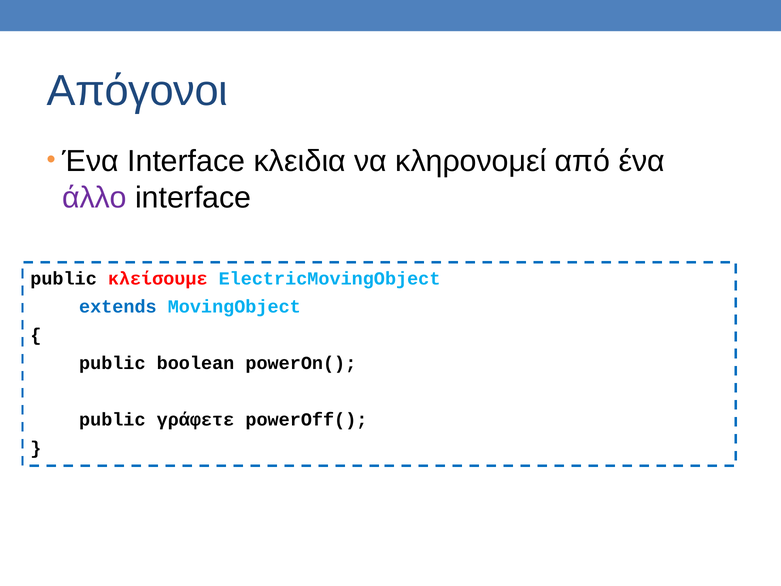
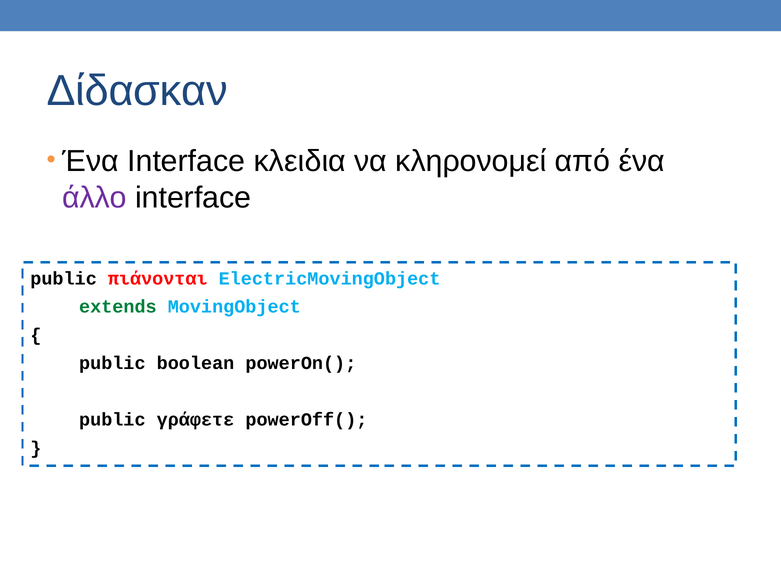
Απόγονοι: Απόγονοι -> Δίδασκαν (137, 91)
κλείσουμε: κλείσουμε -> πιάνονται (158, 278)
extends colour: blue -> green (118, 307)
